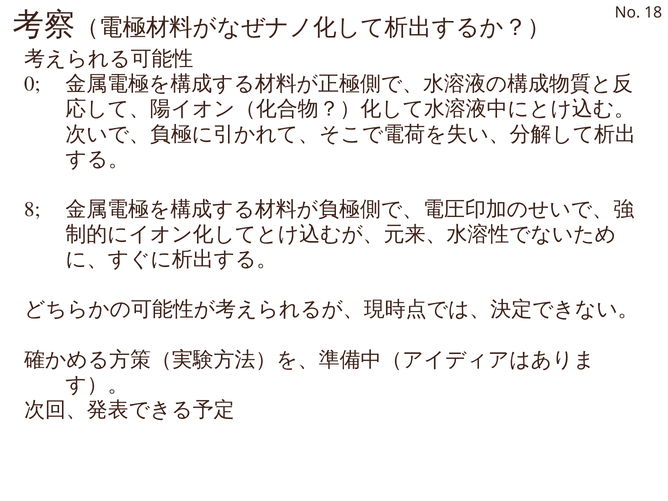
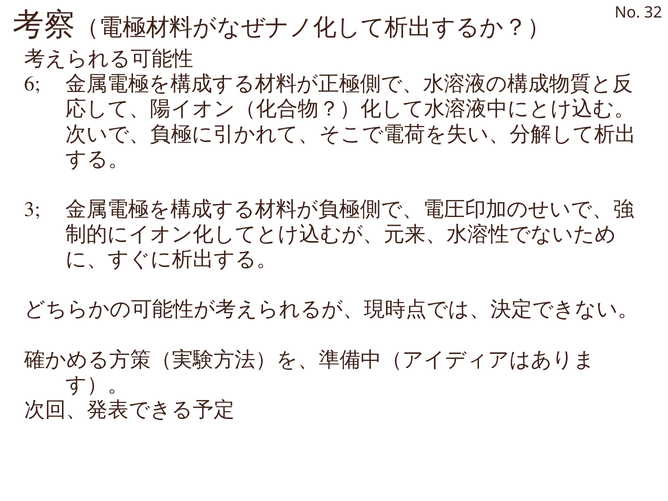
18: 18 -> 32 (653, 13)
0: 0 -> 6 (32, 84)
8: 8 -> 3 (32, 209)
